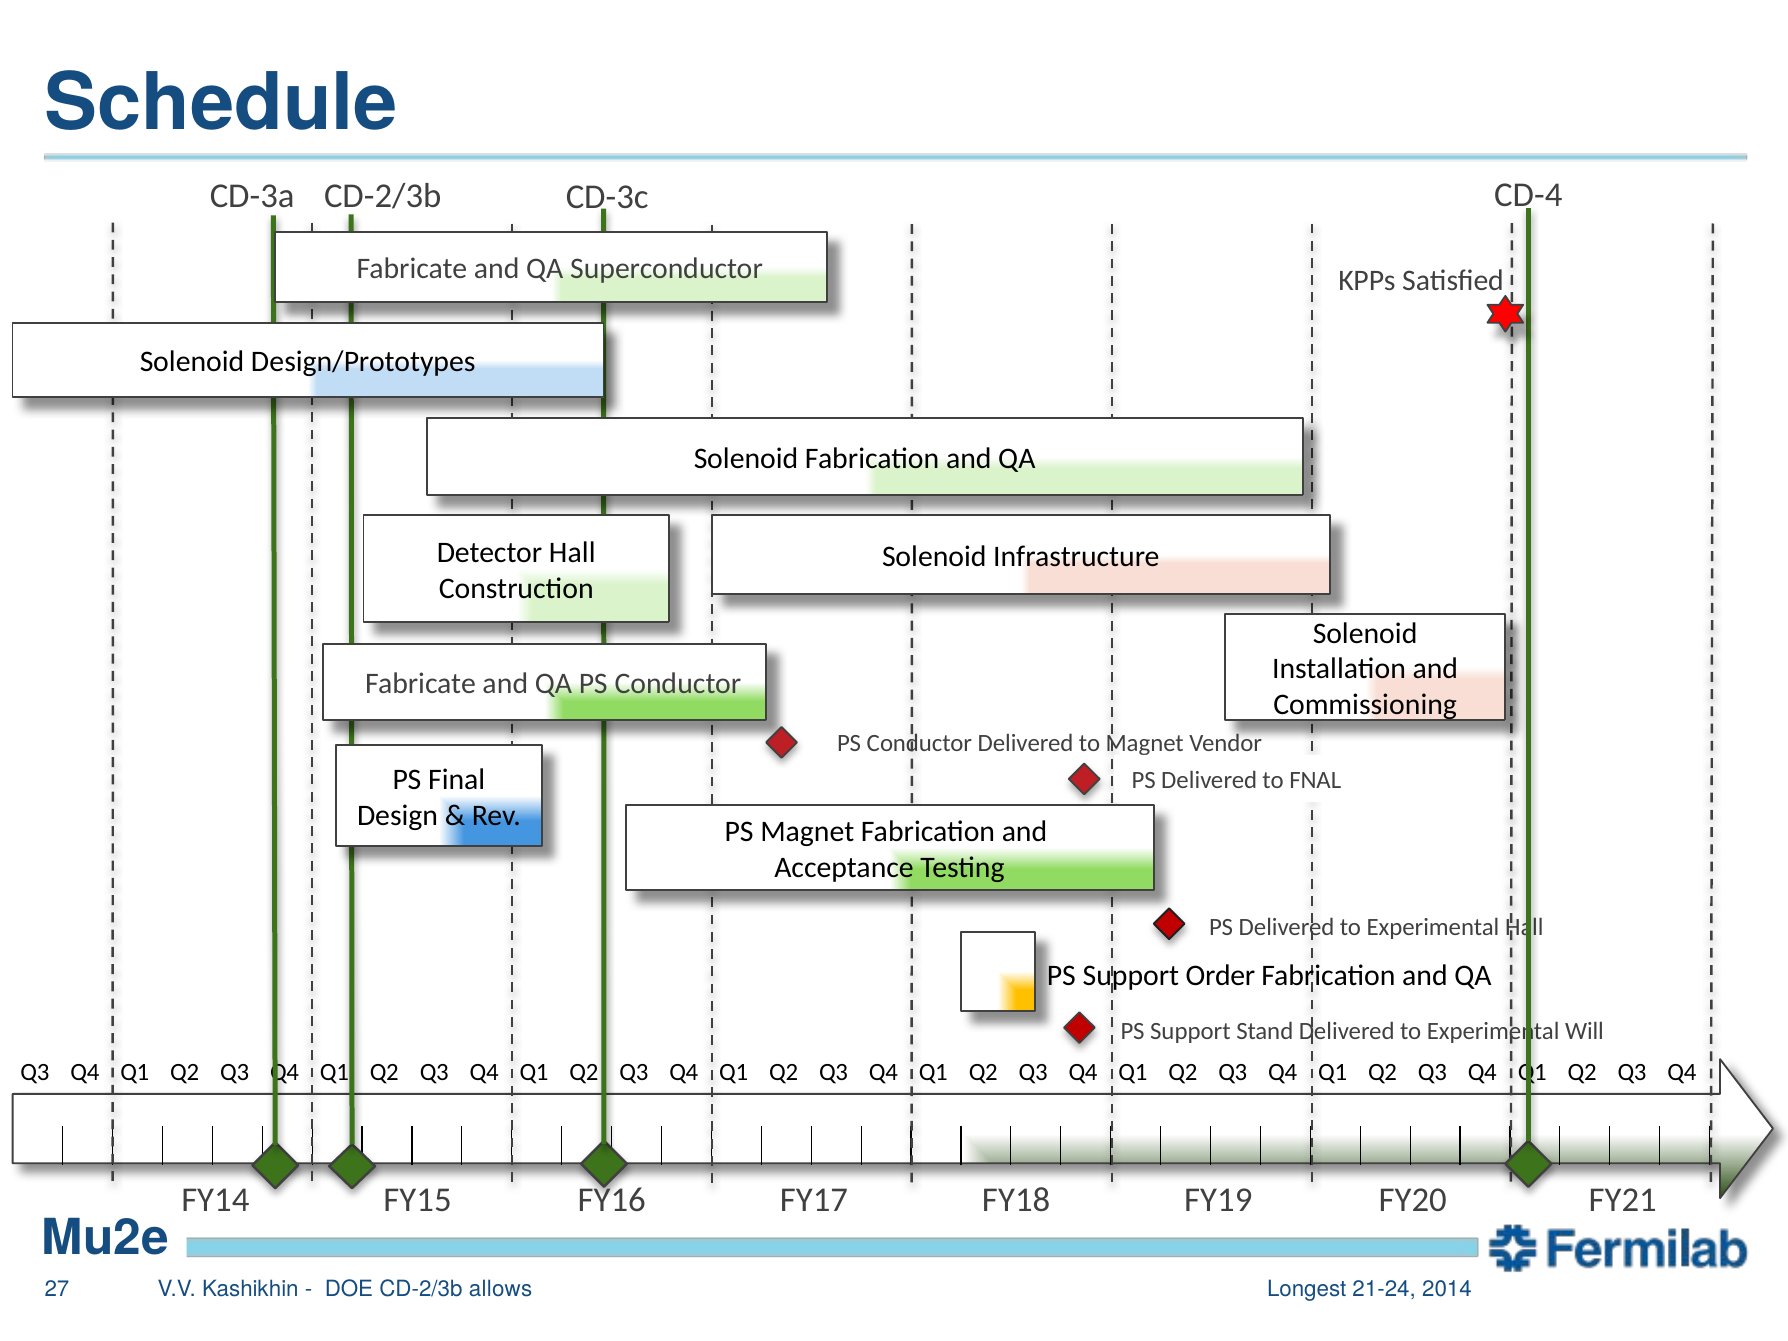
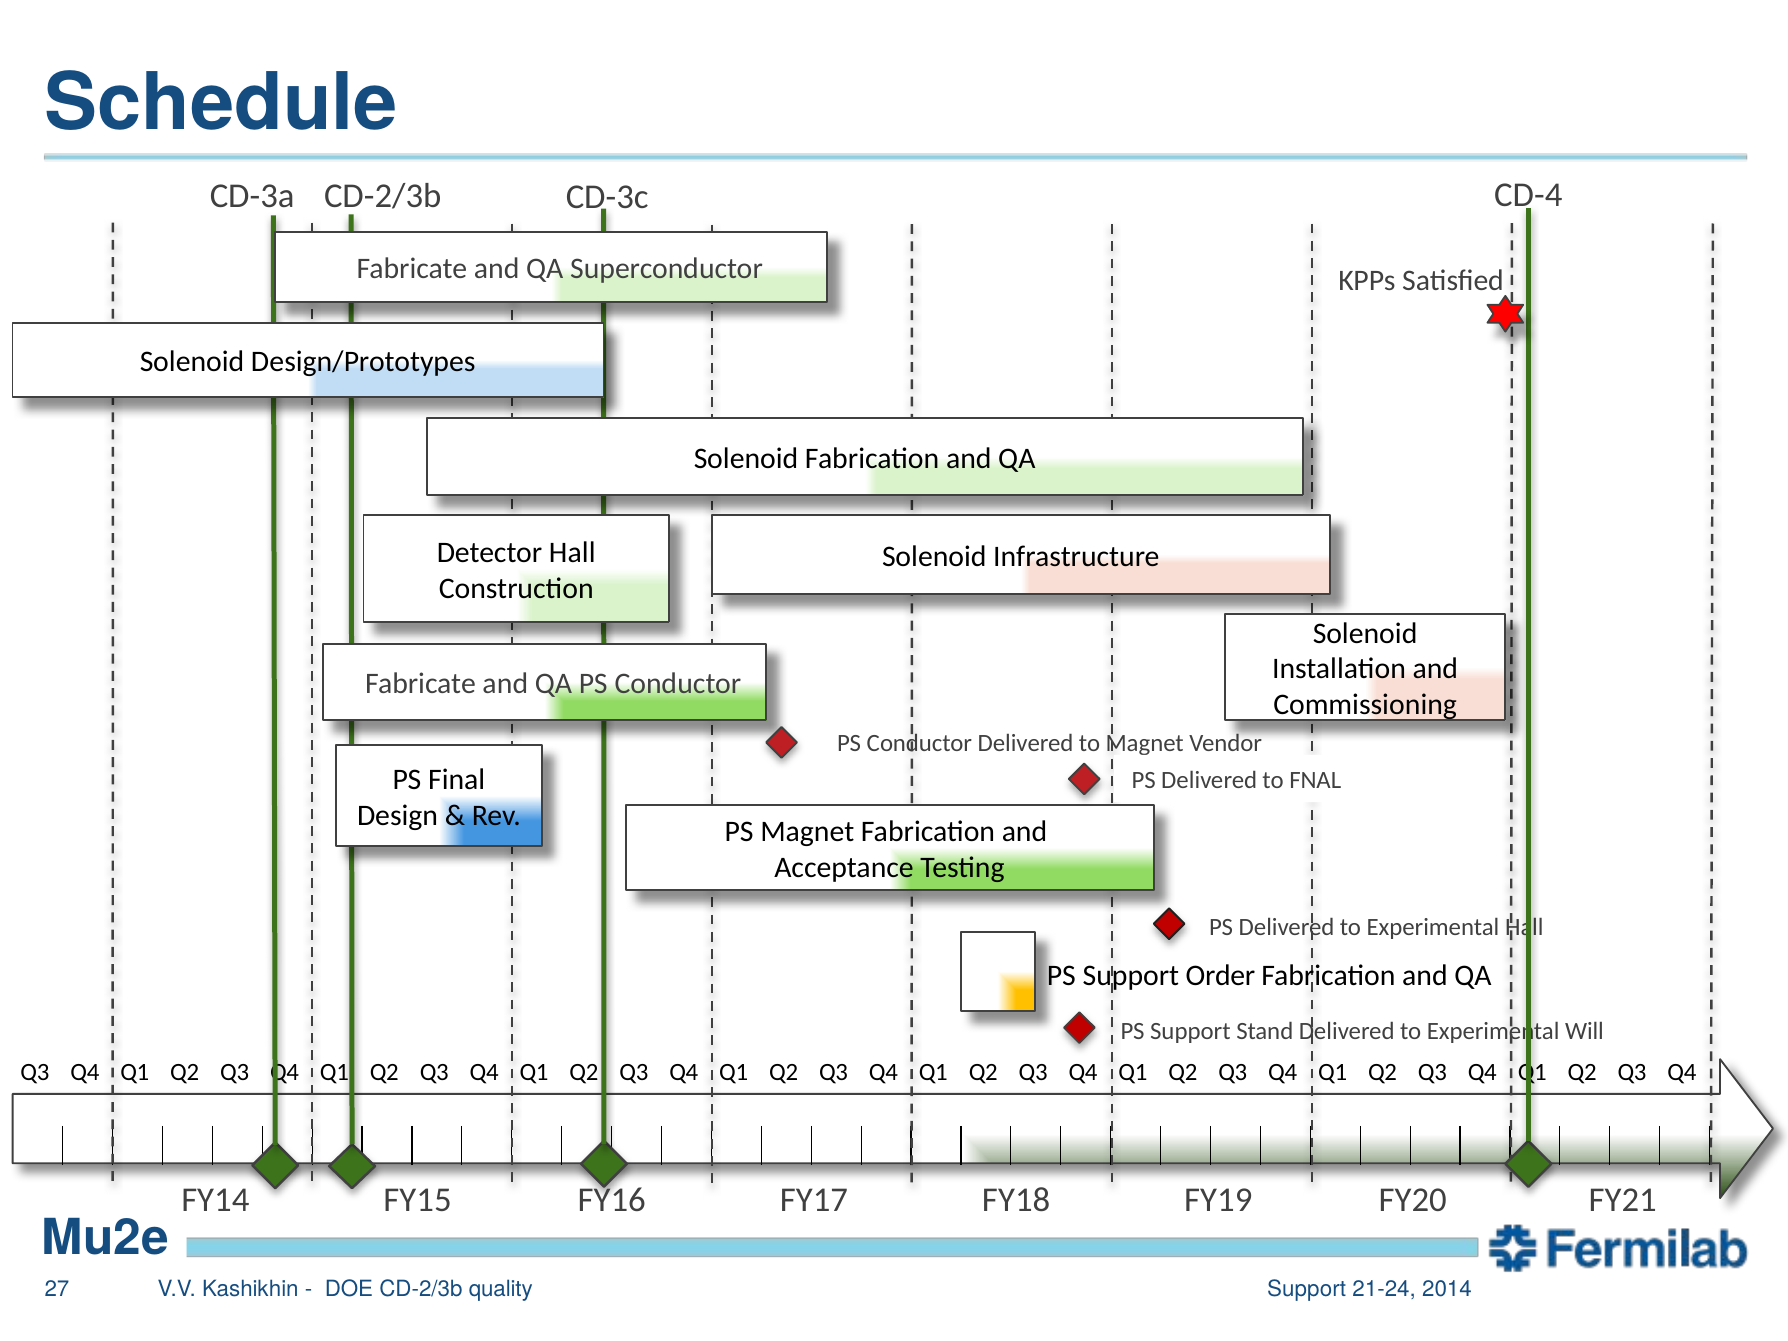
allows: allows -> quality (501, 1289)
Longest: Longest -> Support (1307, 1289)
